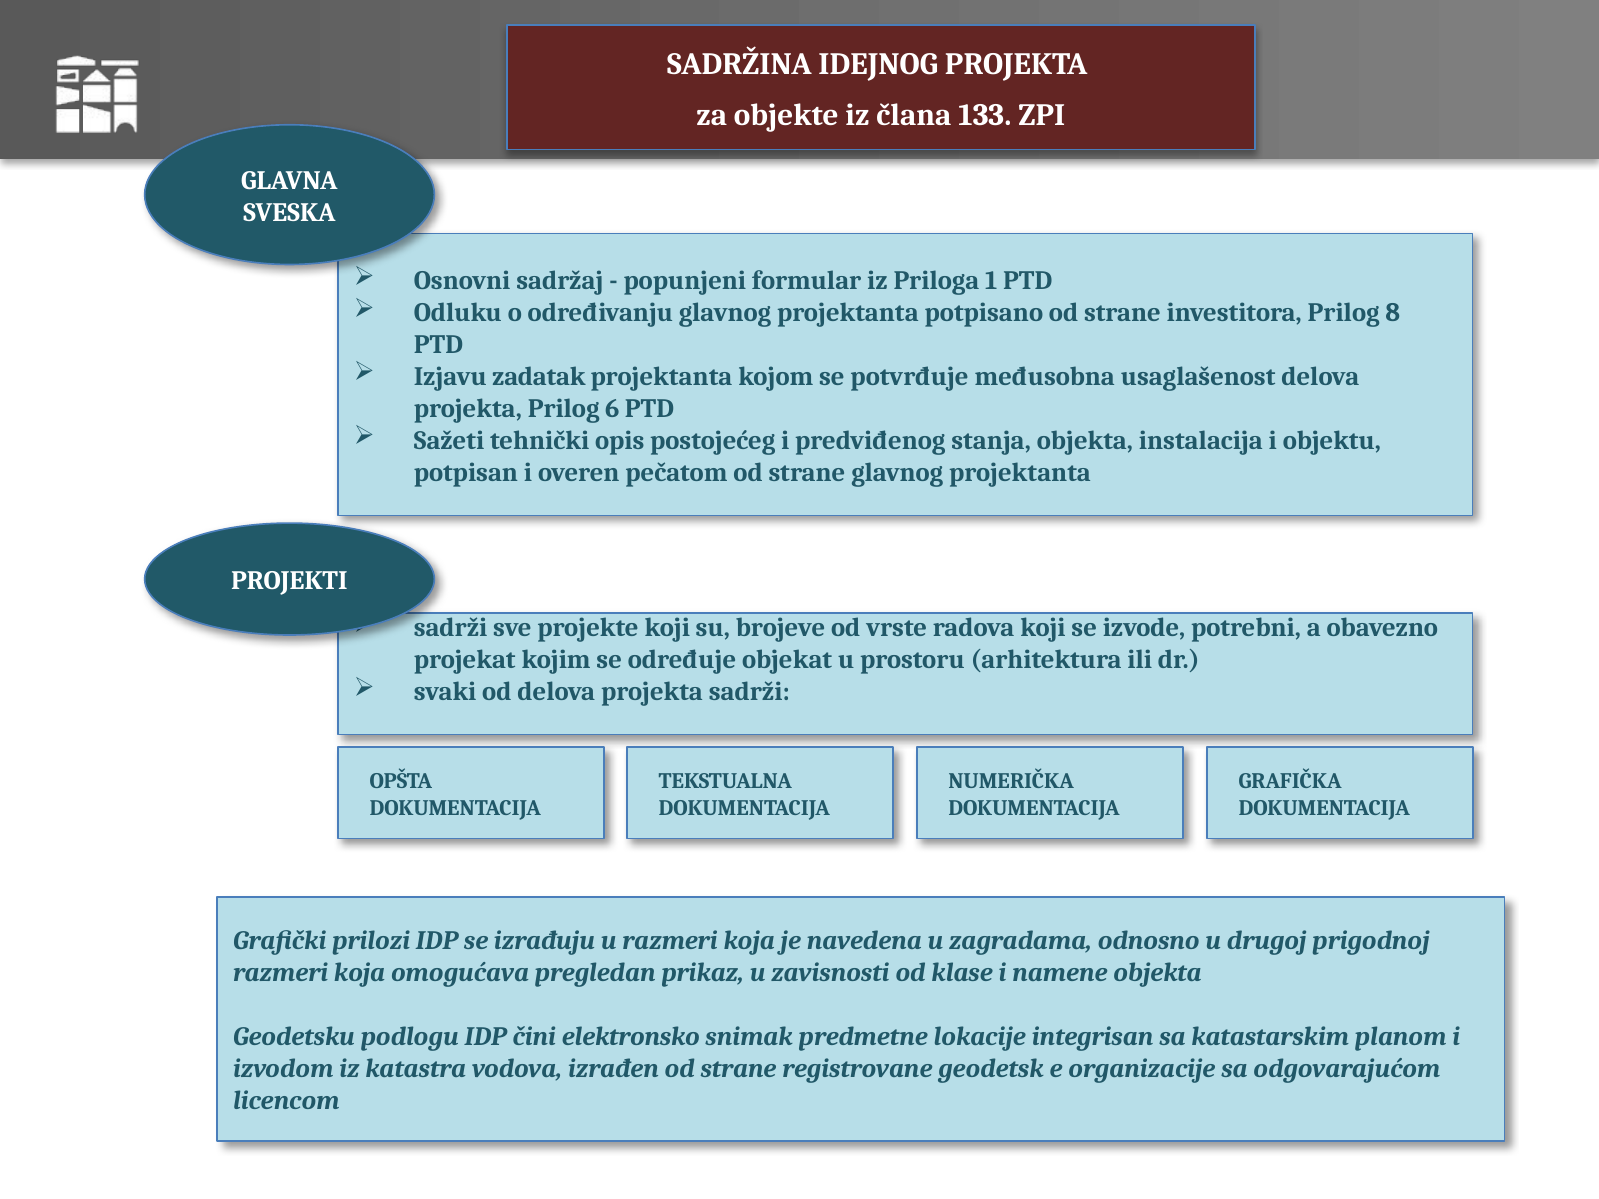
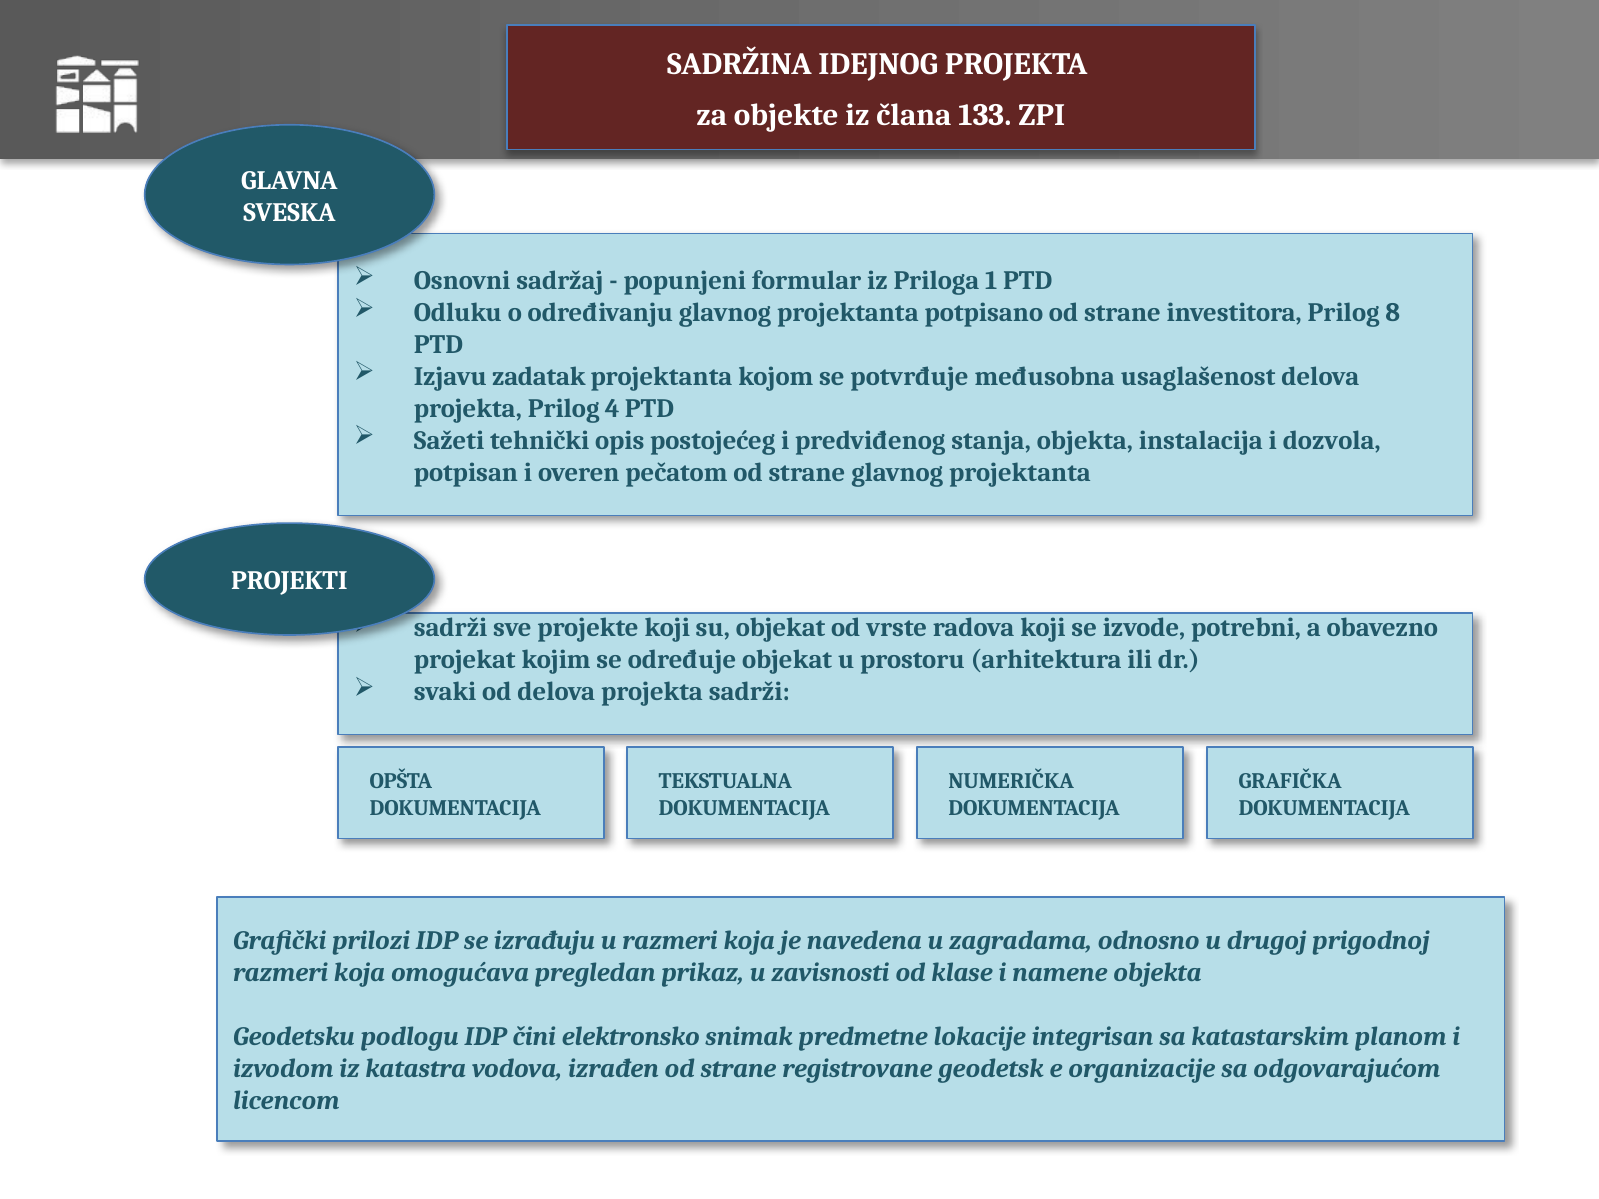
6: 6 -> 4 (612, 409)
objektu: objektu -> dozvola (1332, 441)
su brojeve: brojeve -> objekat (781, 628)
